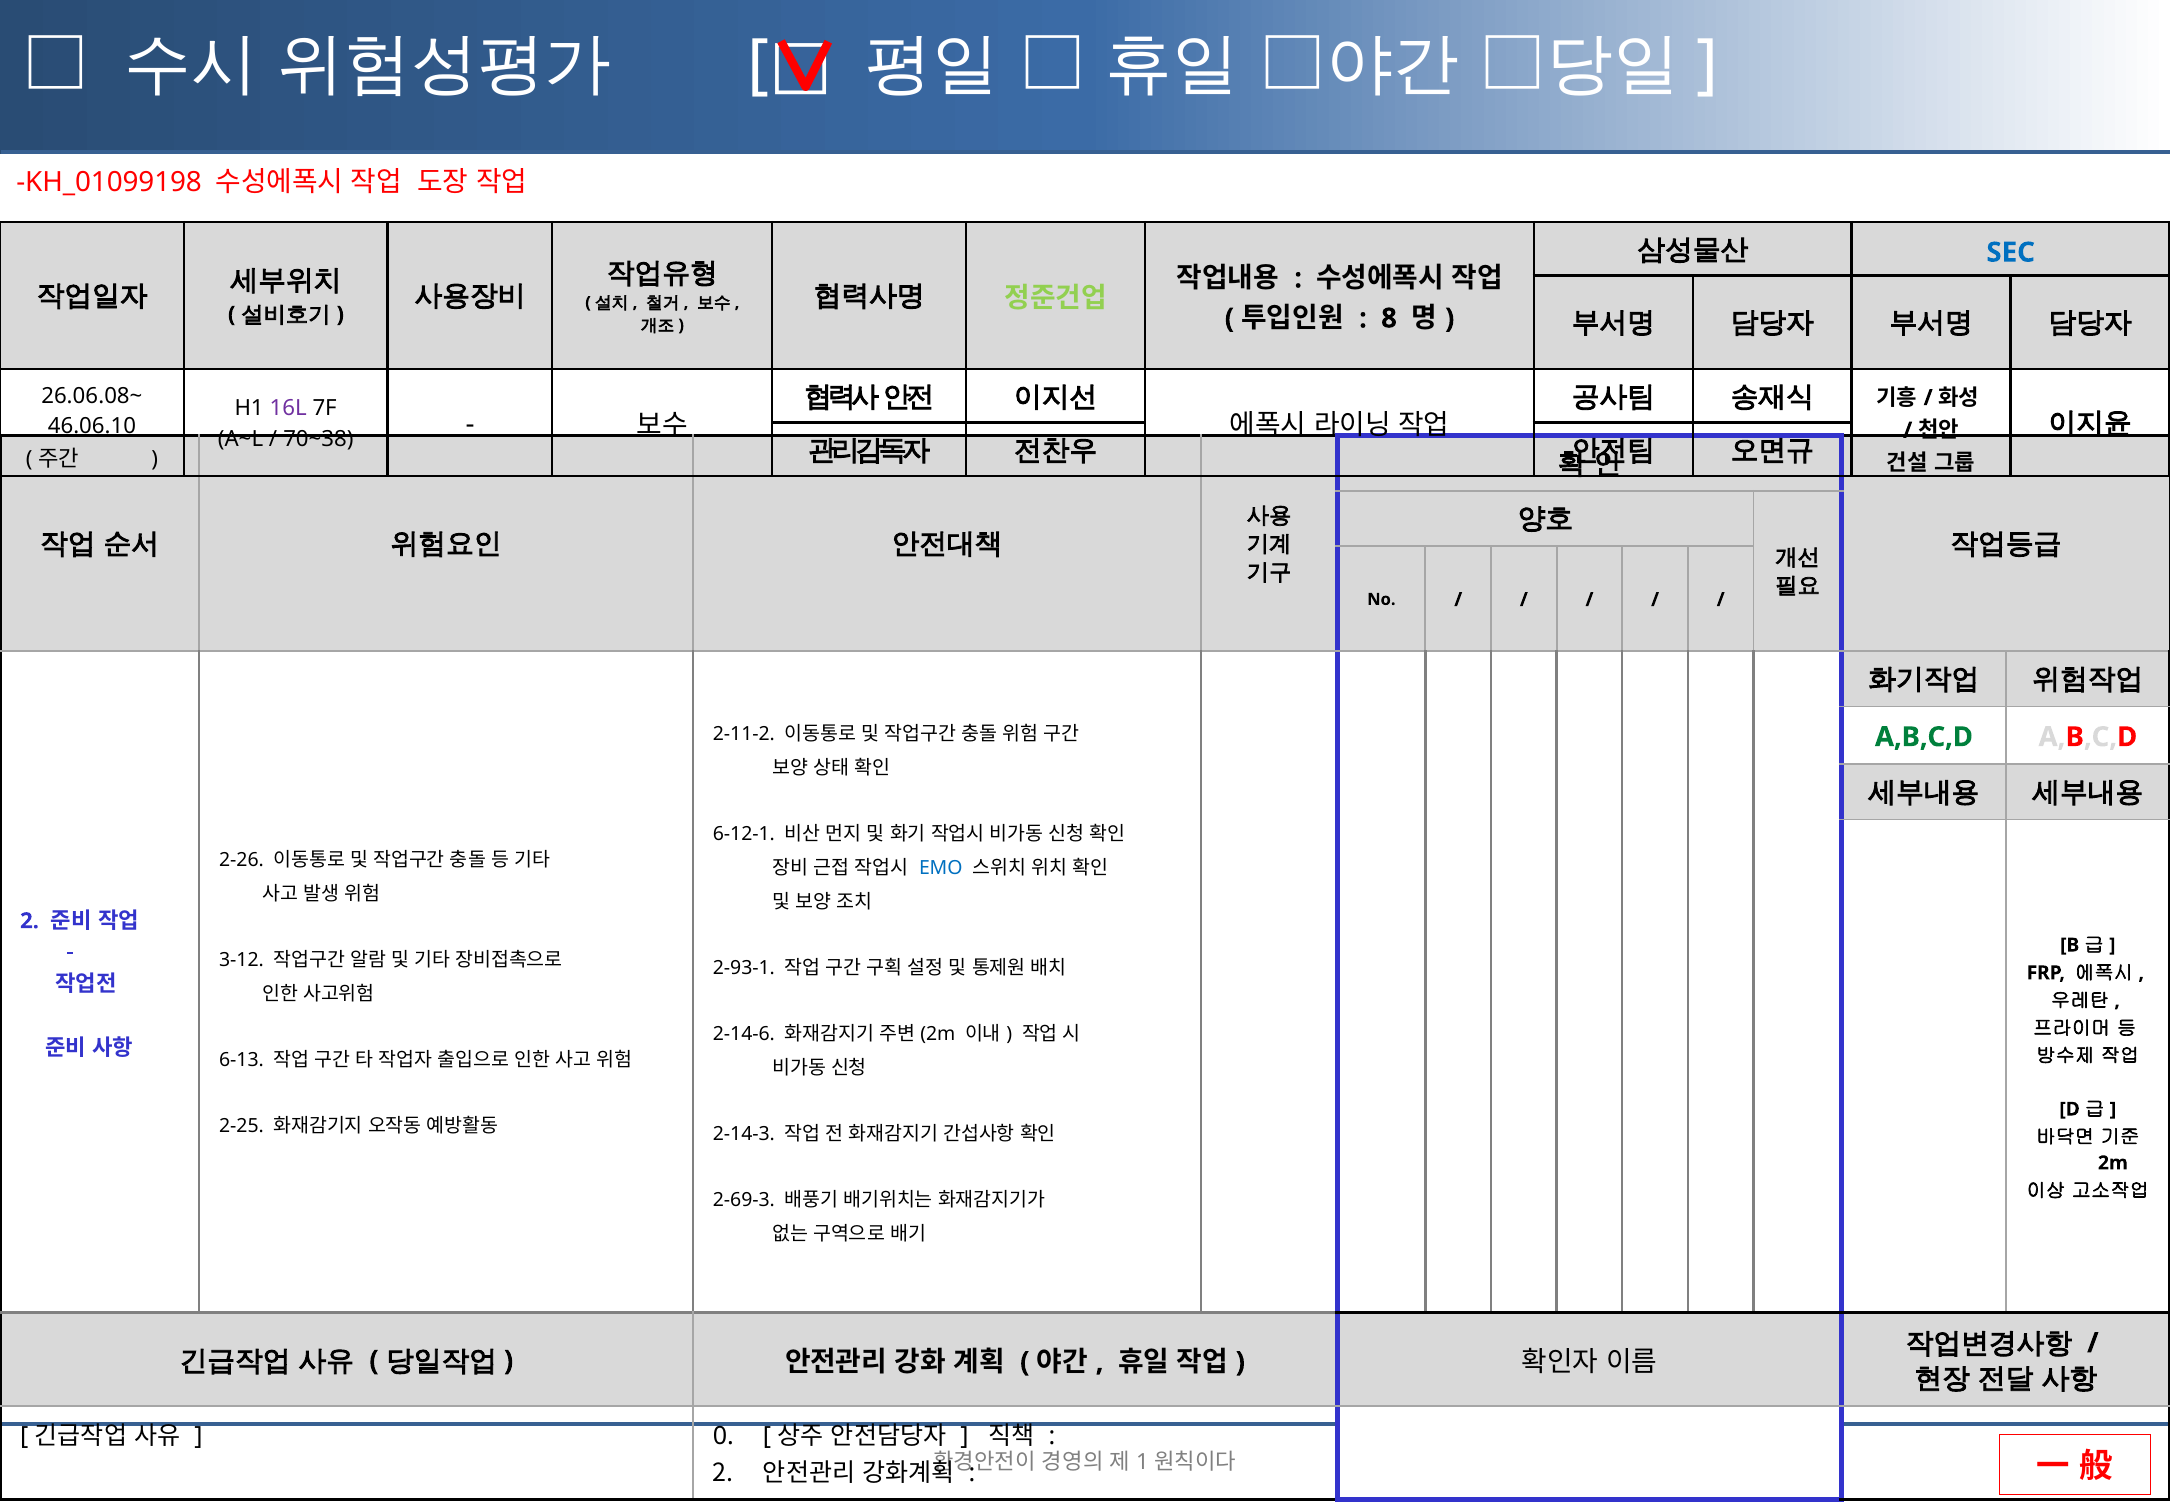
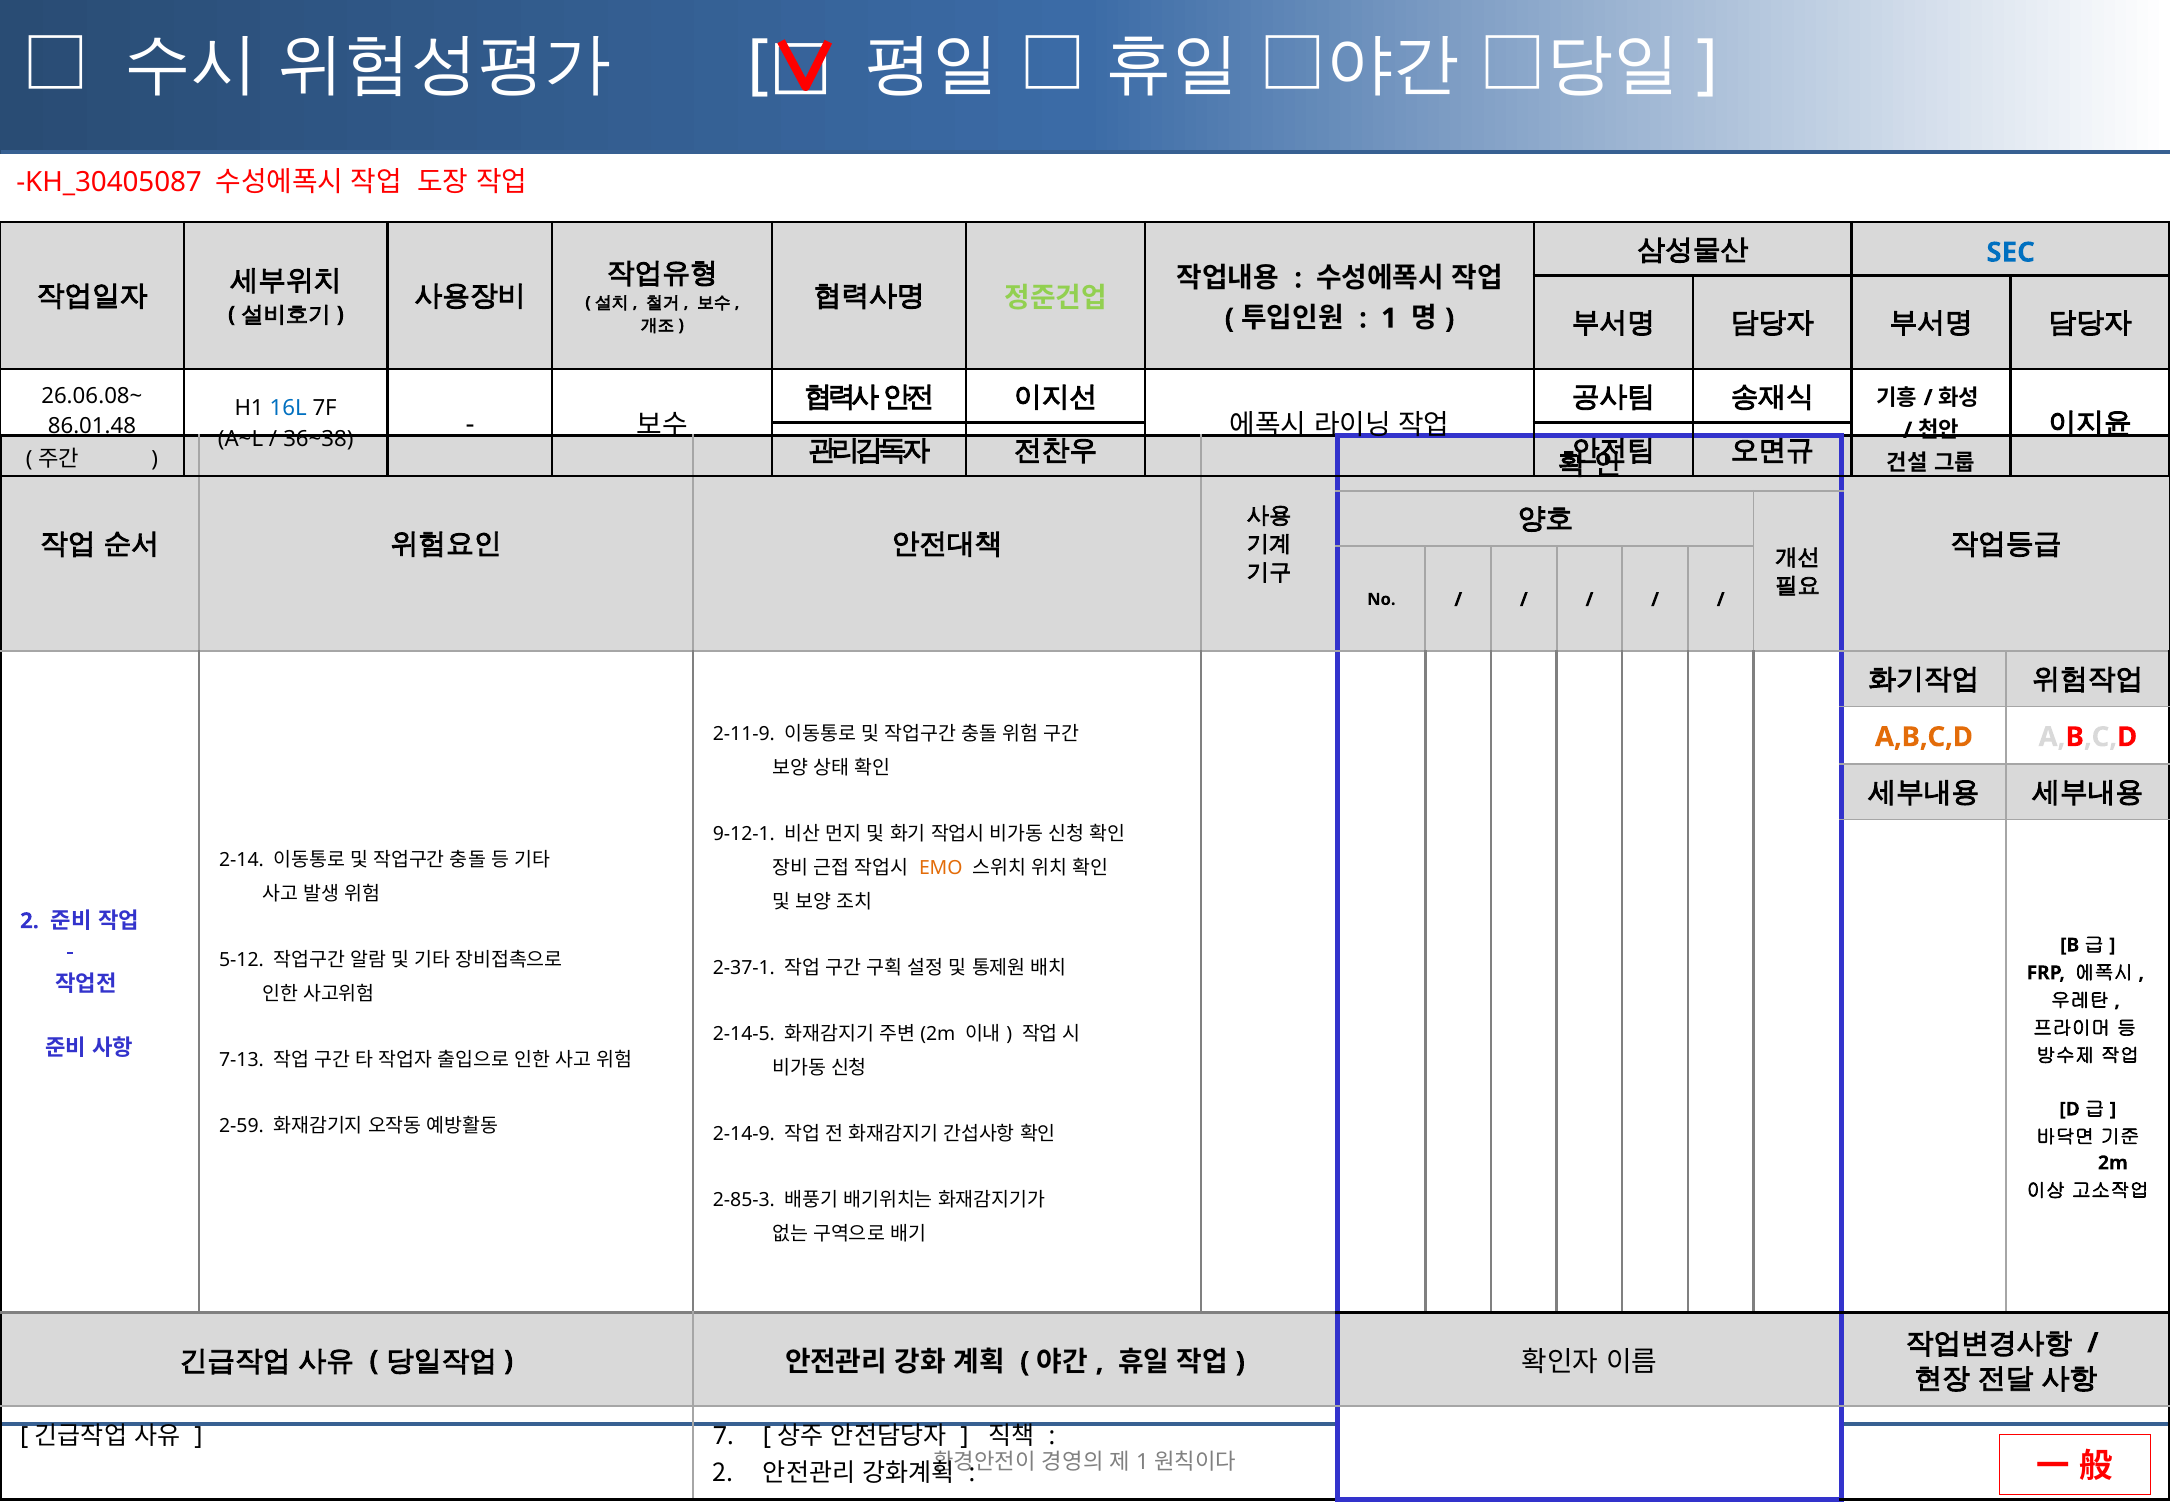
KH_01099198: KH_01099198 -> KH_30405087 (109, 182)
8: 8 -> 1 (1389, 318)
16L colour: purple -> blue (288, 409)
46.06.10: 46.06.10 -> 86.01.48 (92, 427)
70~38: 70~38 -> 36~38 (318, 439)
2-11-2: 2-11-2 -> 2-11-9 (744, 734)
A,B,C,D colour: green -> orange (1924, 737)
6-12-1: 6-12-1 -> 9-12-1 (744, 834)
2-26: 2-26 -> 2-14 (242, 860)
EMO colour: blue -> orange (941, 868)
3-12: 3-12 -> 5-12 (242, 960)
2-93-1: 2-93-1 -> 2-37-1 (744, 968)
2-14-6: 2-14-6 -> 2-14-5 (744, 1034)
6-13: 6-13 -> 7-13 (242, 1060)
2-25: 2-25 -> 2-59 (242, 1126)
2-14-3: 2-14-3 -> 2-14-9 (744, 1134)
2-69-3: 2-69-3 -> 2-85-3 (744, 1200)
0: 0 -> 7 (723, 1437)
